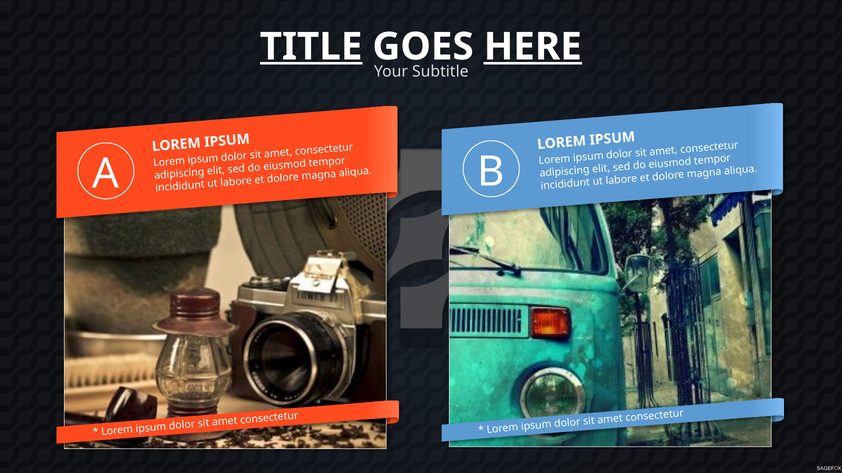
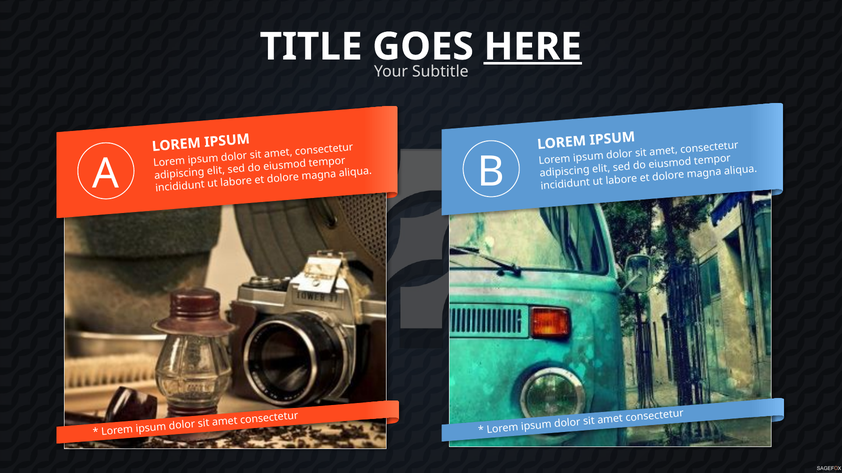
TITLE underline: present -> none (311, 47)
